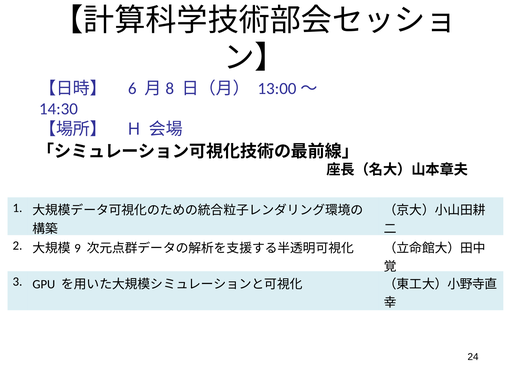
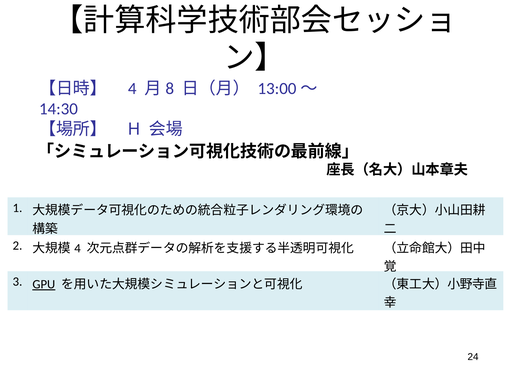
6: 6 -> 4 (132, 88)
9: 9 -> 4 (78, 248)
GPU underline: none -> present (44, 284)
